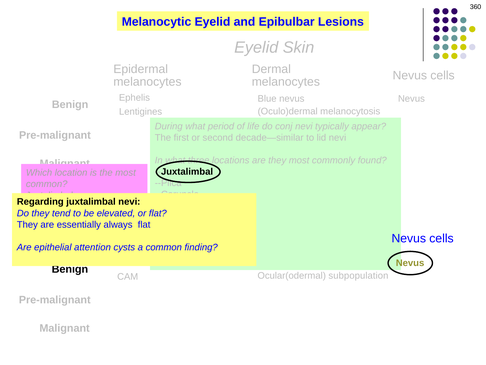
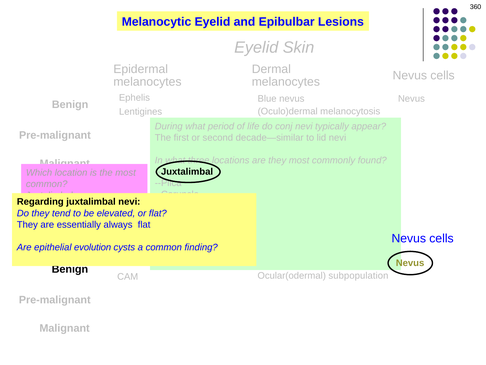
attention: attention -> evolution (93, 247)
